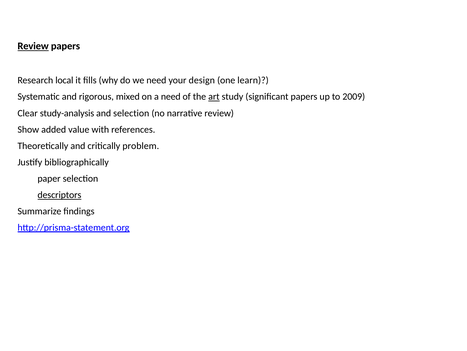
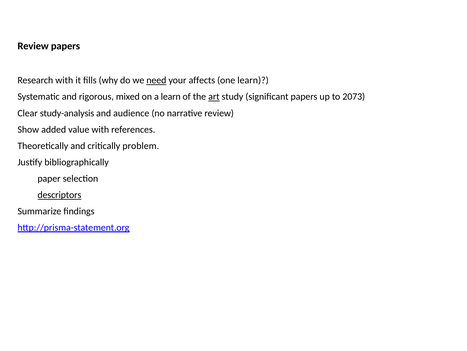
Review underline: present -> none (33, 46)
Research local: local -> with (64, 80)
need underline: none -> present (156, 80)
design: design -> affects (202, 80)
a need: need -> learn (171, 97)
2009: 2009 -> 2073 (354, 97)
and selection: selection -> audience (131, 113)
